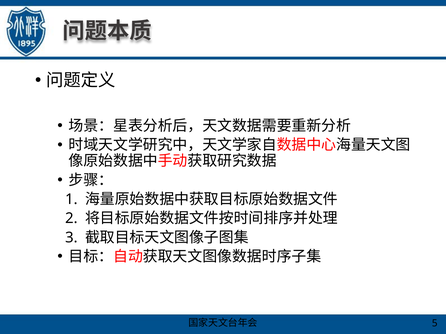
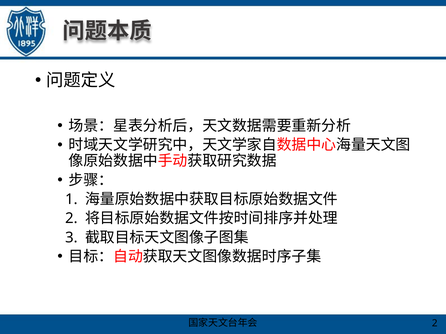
5: 5 -> 2 (435, 324)
